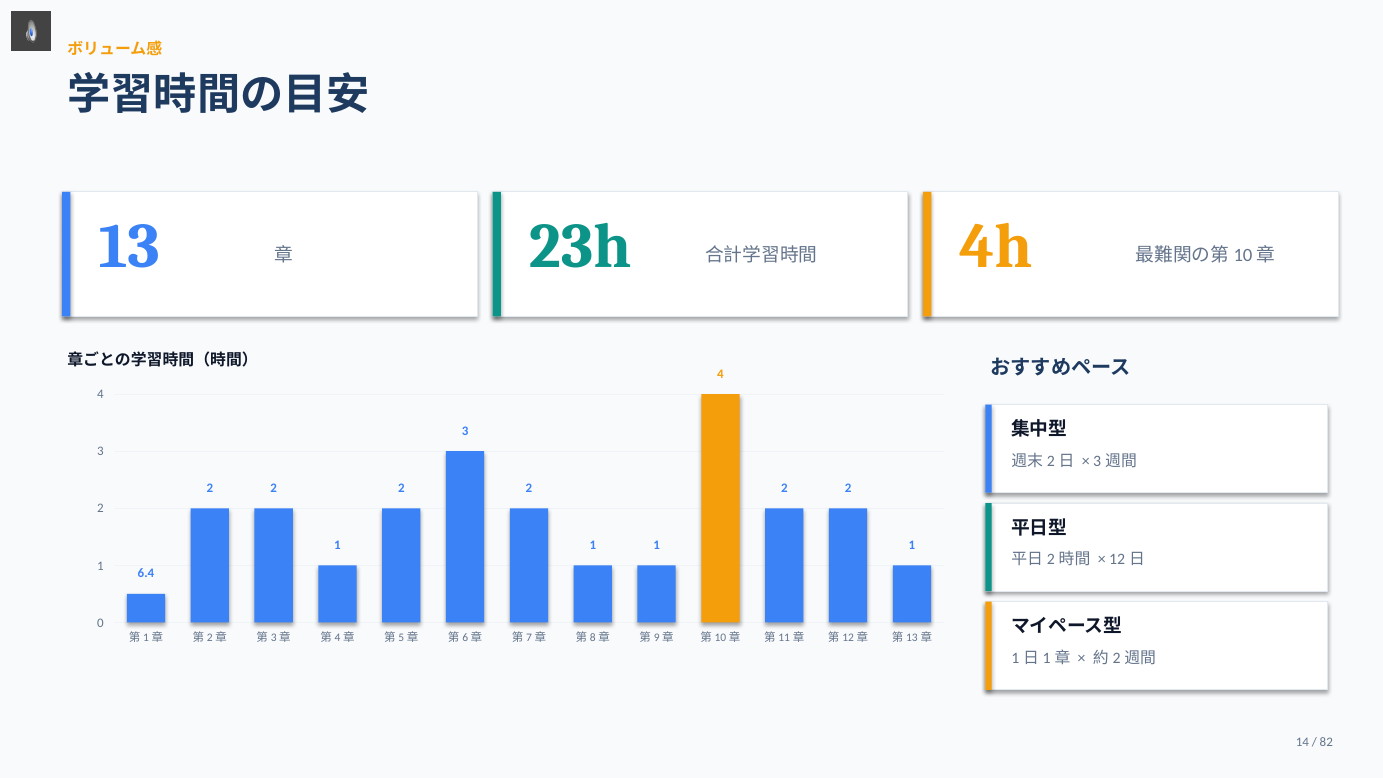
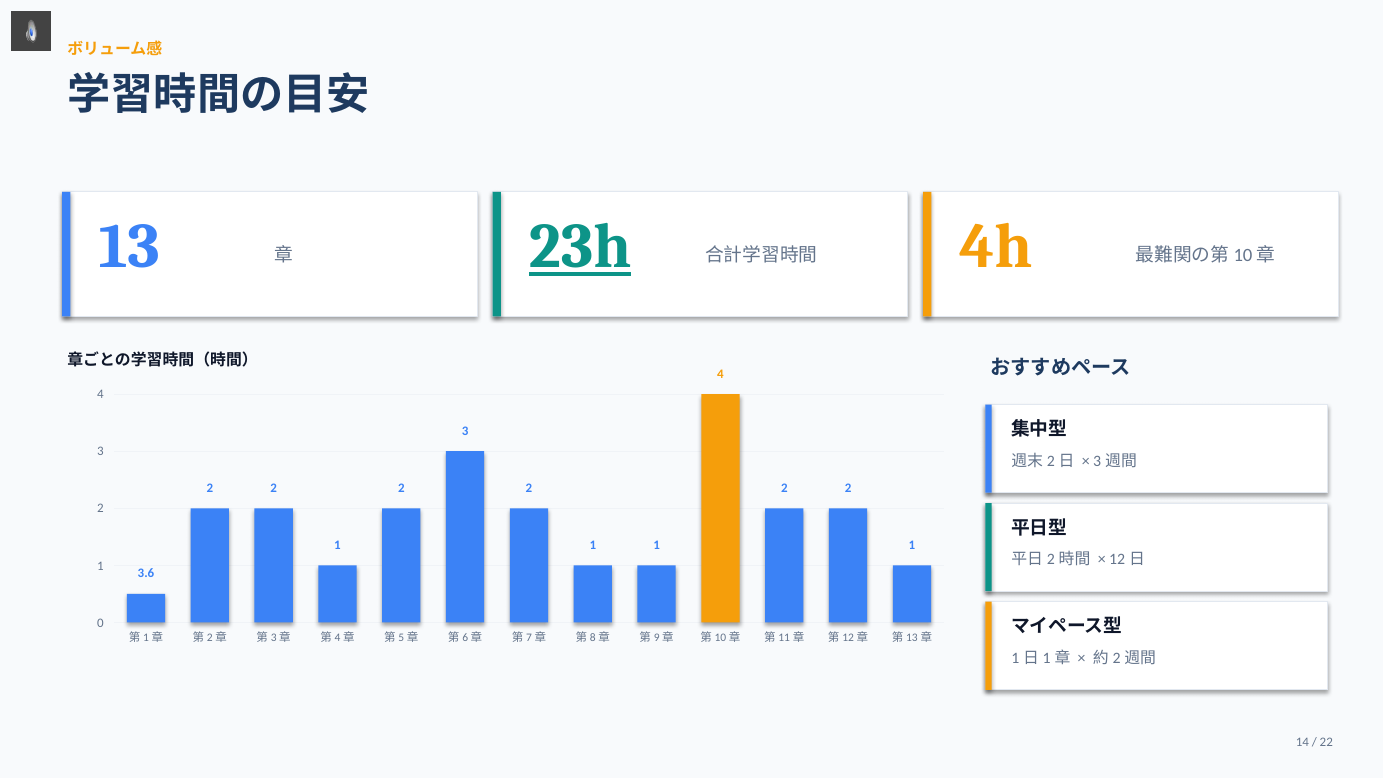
23h underline: none -> present (580, 247)
6.4: 6.4 -> 3.6 (146, 573)
82: 82 -> 22 (1326, 742)
